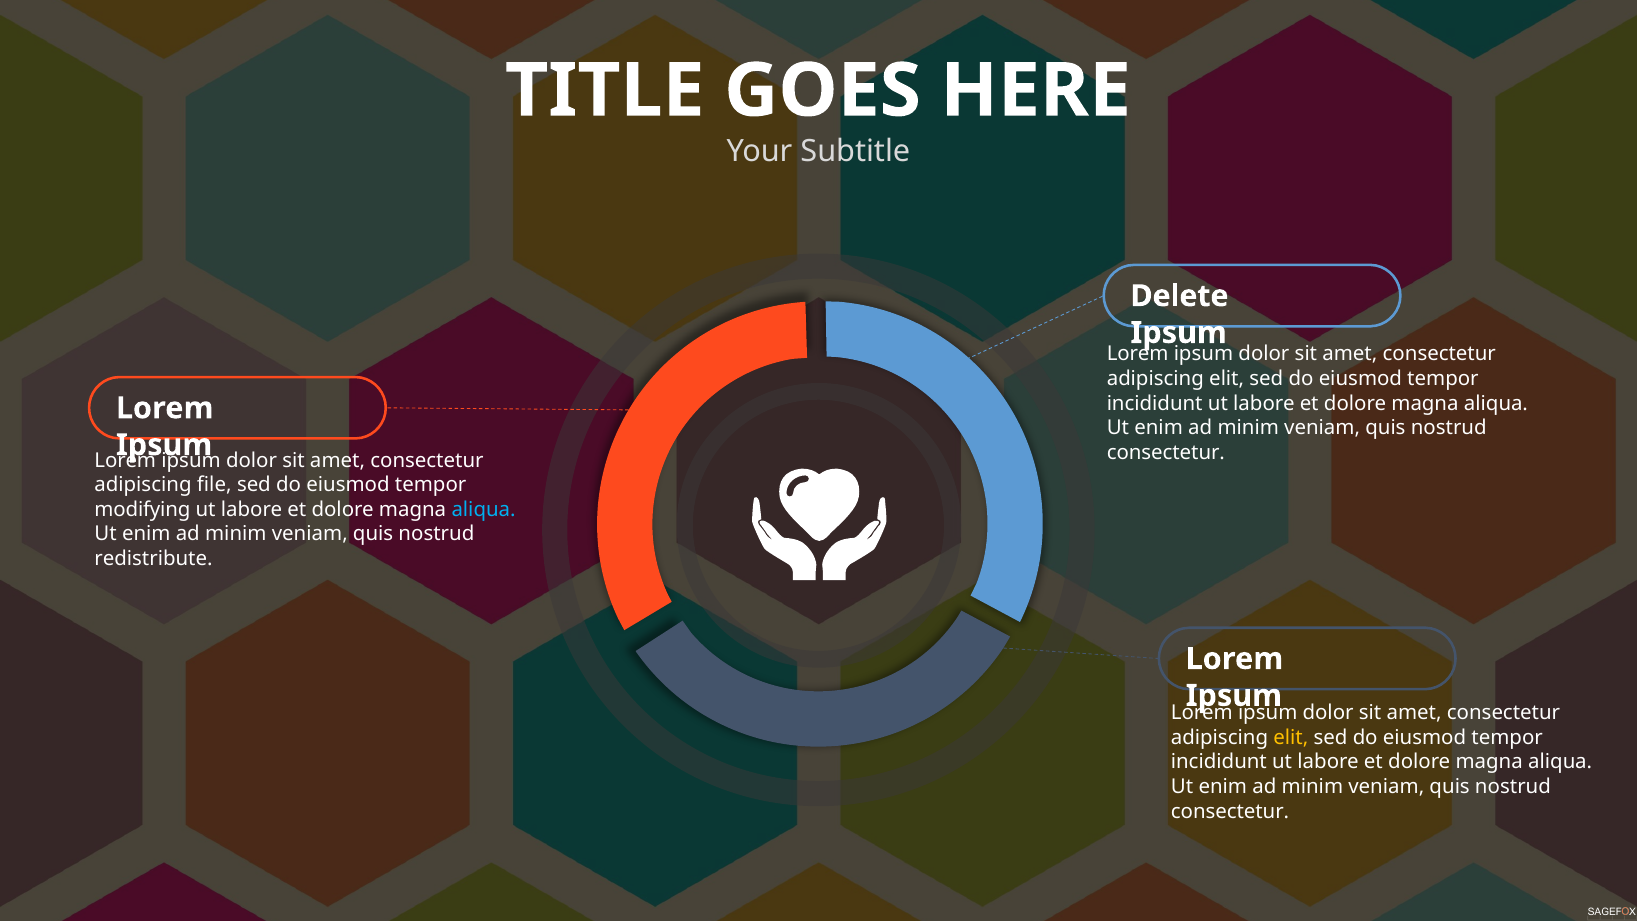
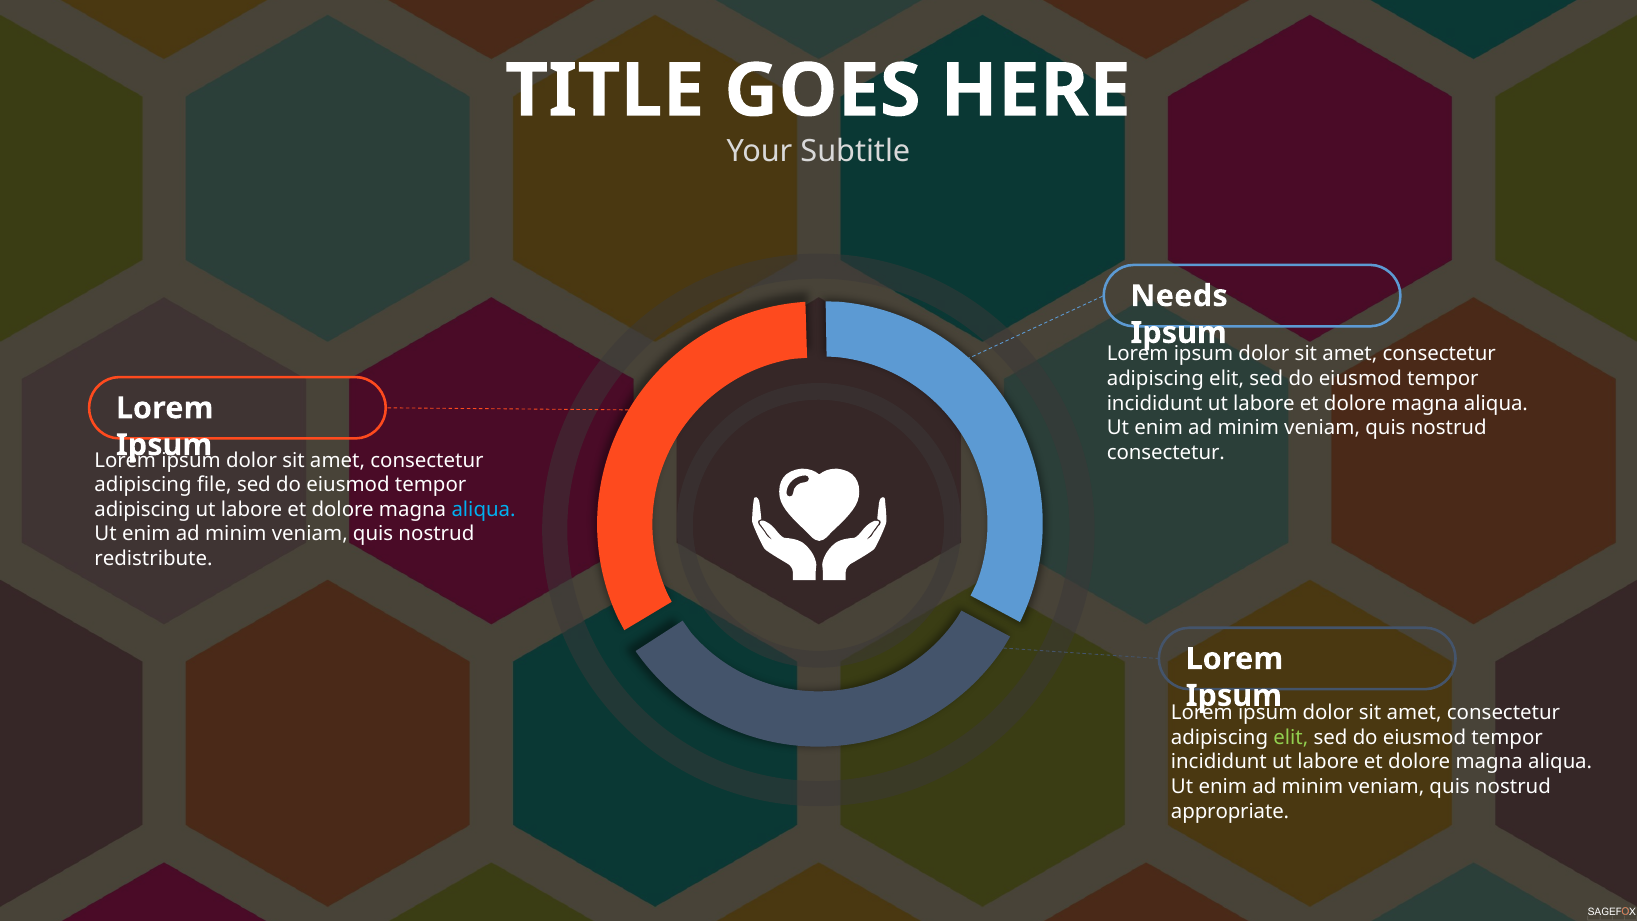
Delete: Delete -> Needs (1179, 296)
modifying: modifying -> adipiscing (142, 509)
elit colour: yellow -> light green (1291, 738)
consectetur: consectetur -> appropriate (1230, 811)
